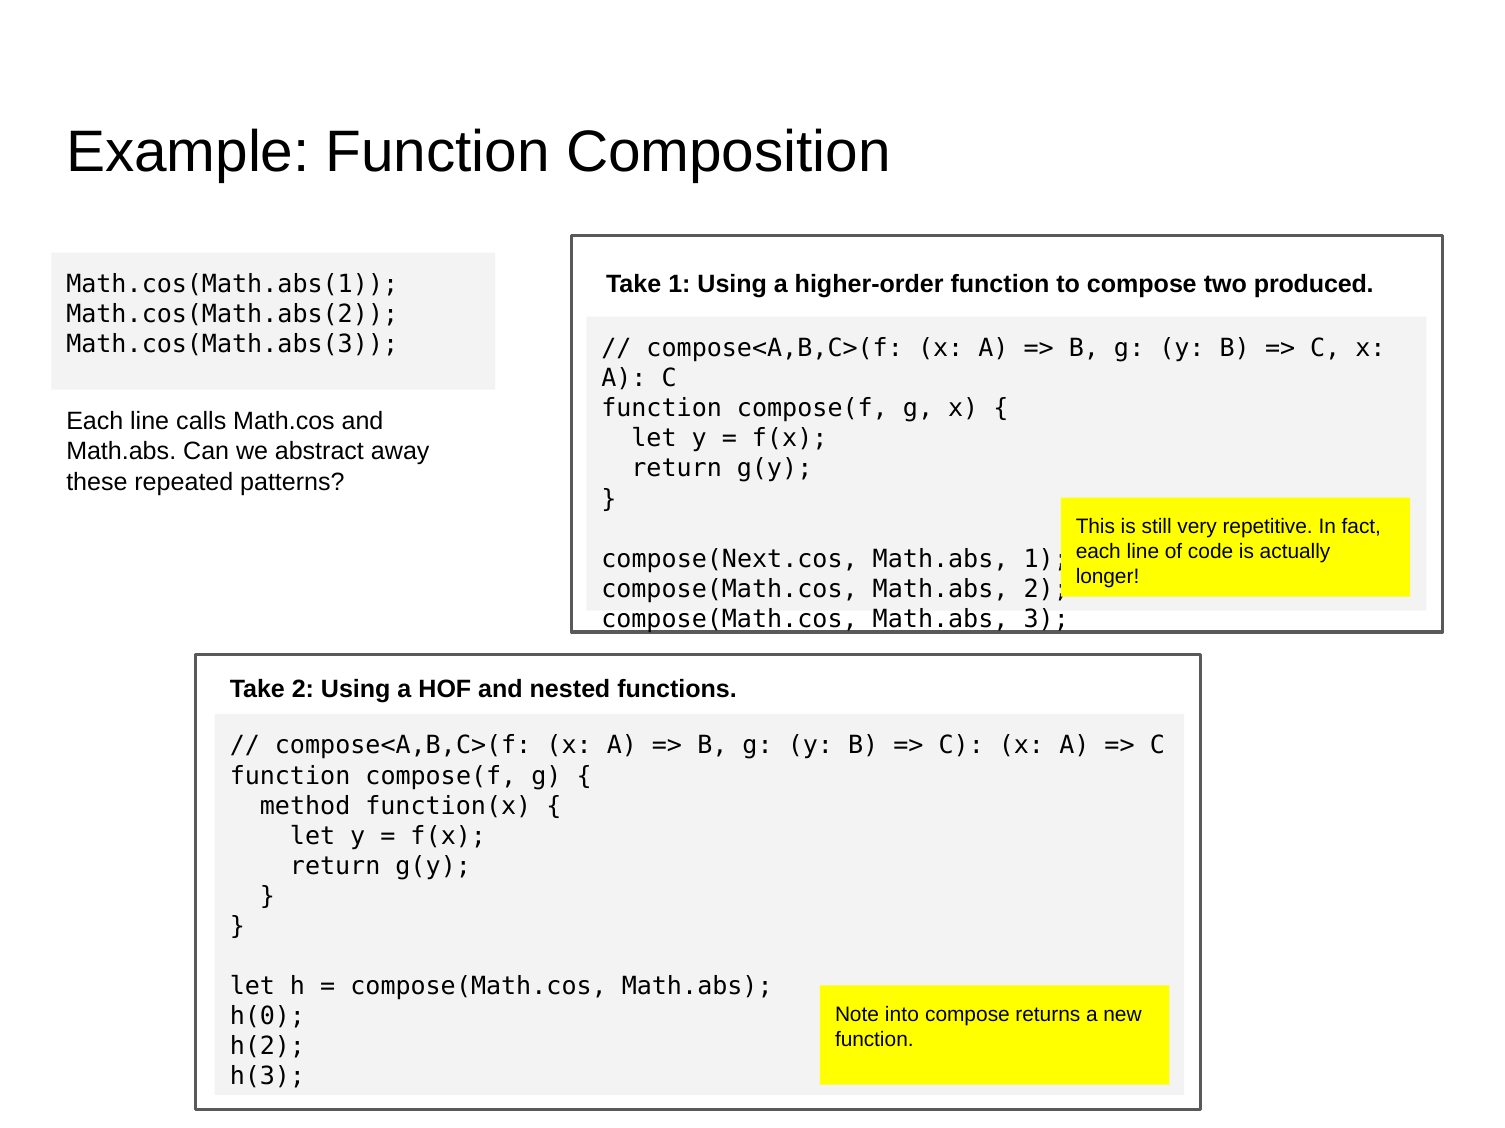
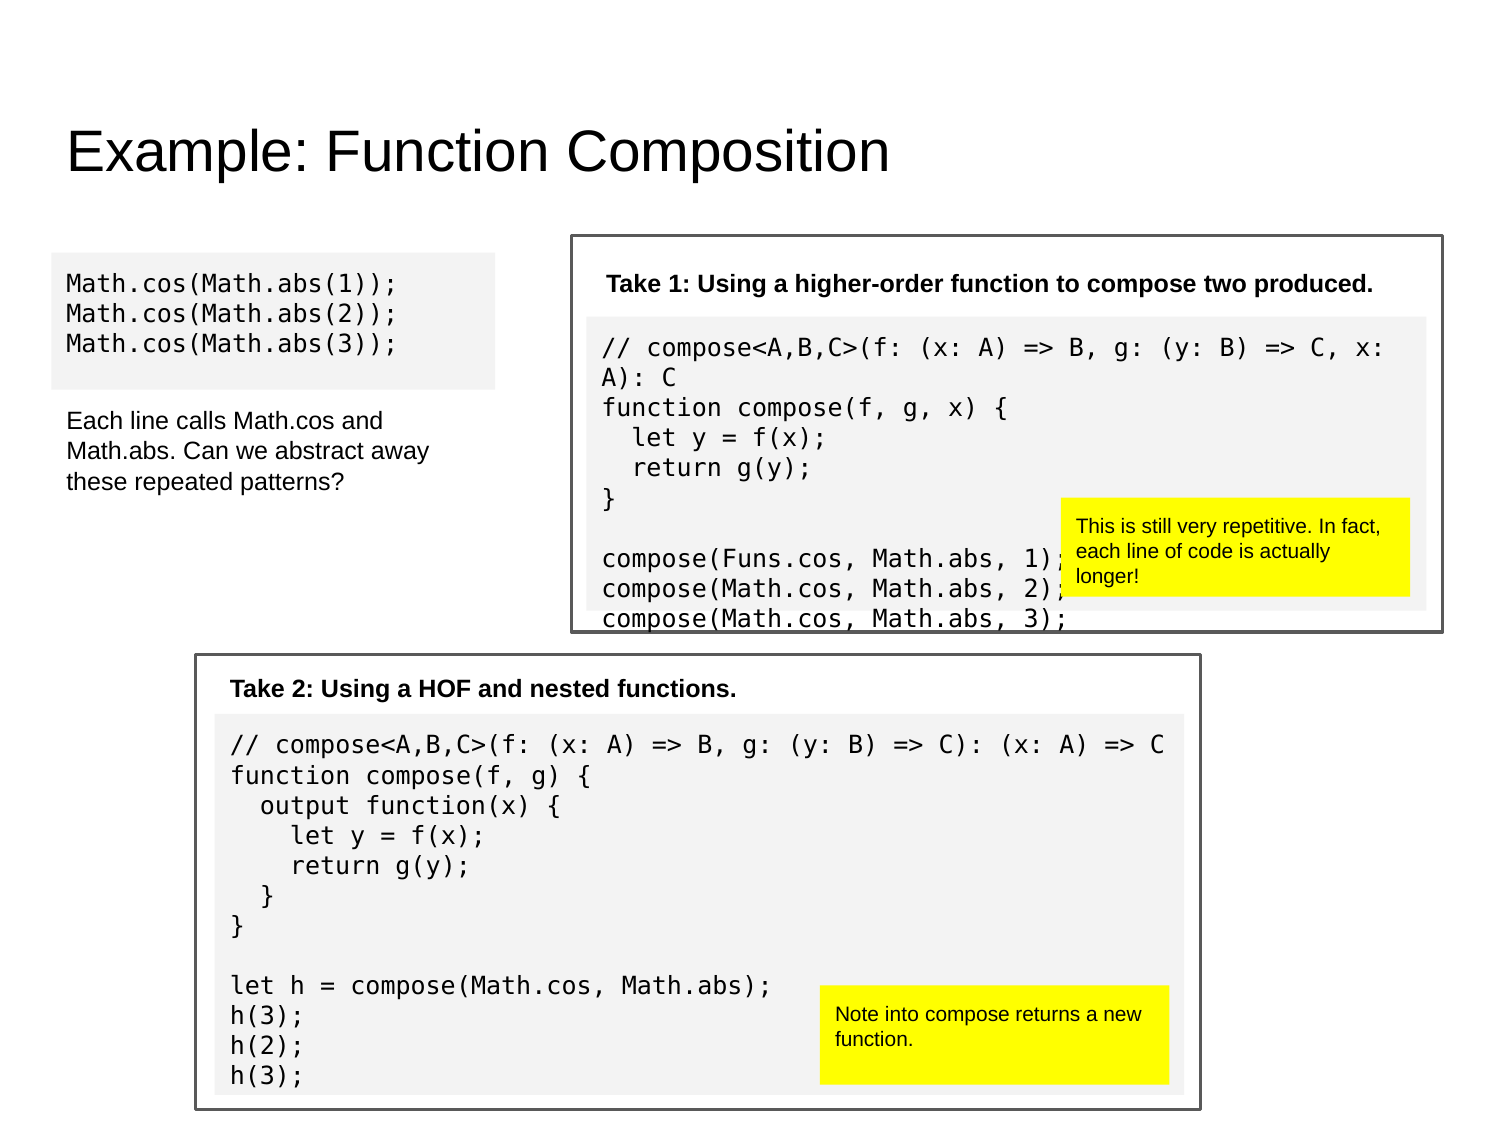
compose(Next.cos: compose(Next.cos -> compose(Funs.cos (730, 559)
method: method -> output (305, 806)
h(0: h(0 -> h(3 (267, 1017)
